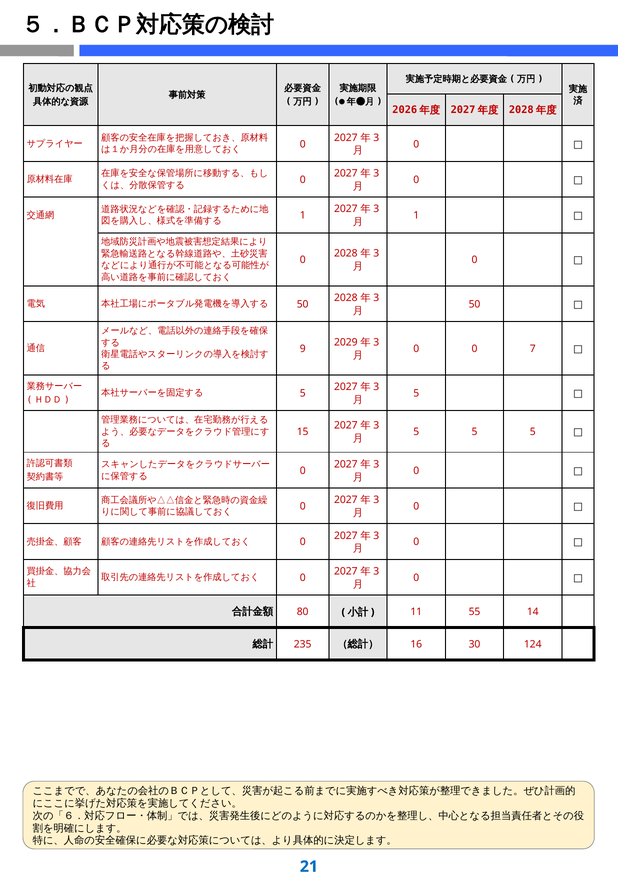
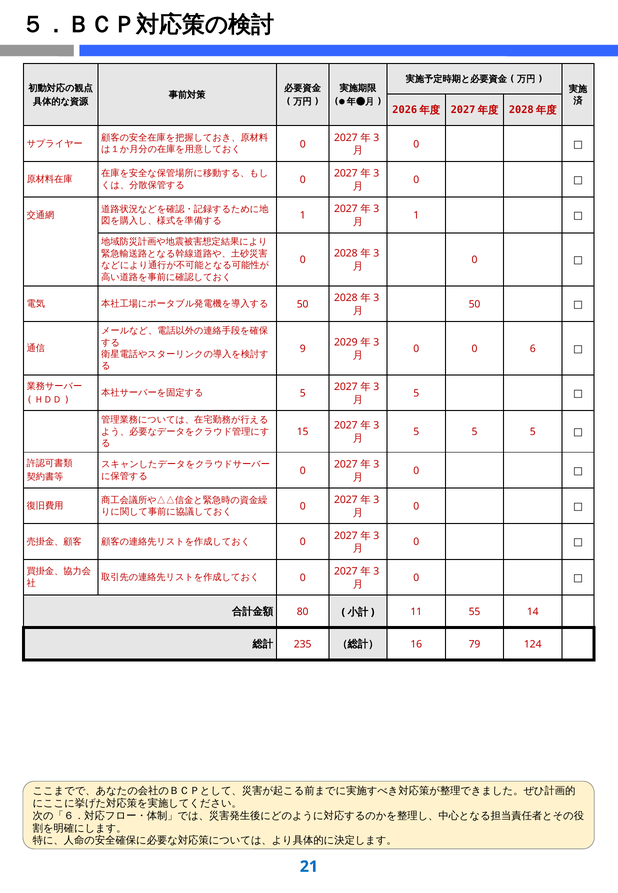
7: 7 -> 6 (533, 349)
30: 30 -> 79 (475, 644)
